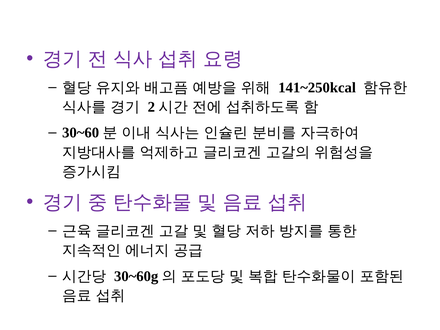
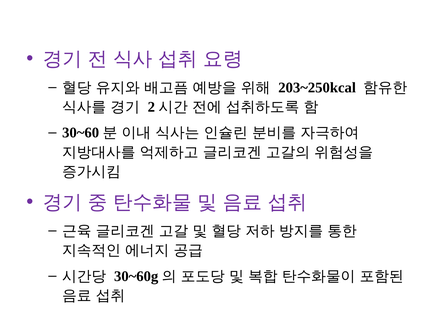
141~250kcal: 141~250kcal -> 203~250kcal (317, 88)
